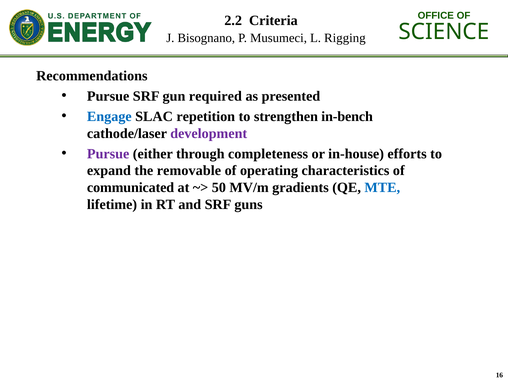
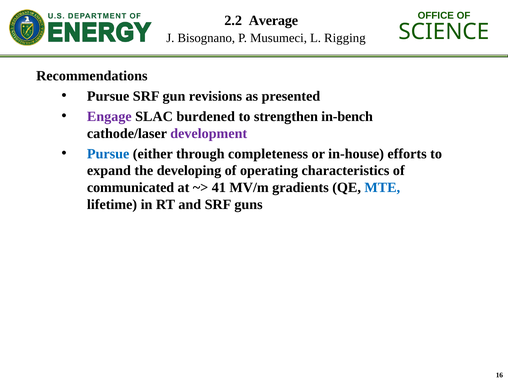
Criteria: Criteria -> Average (273, 20)
required: required -> revisions (215, 96)
Engage colour: blue -> purple (109, 116)
repetition: repetition -> burdened (206, 116)
Pursue colour: purple -> blue (108, 154)
removable: removable -> developing (189, 171)
50: 50 -> 41 (219, 188)
